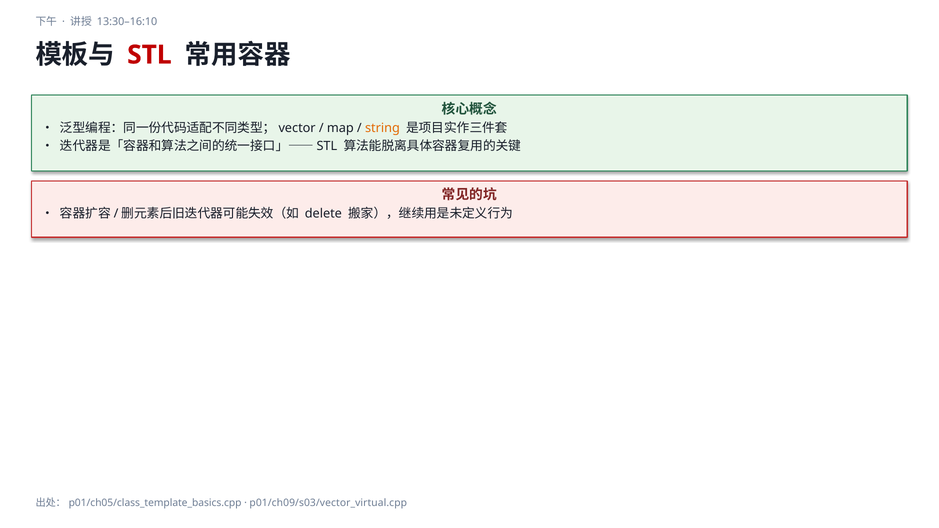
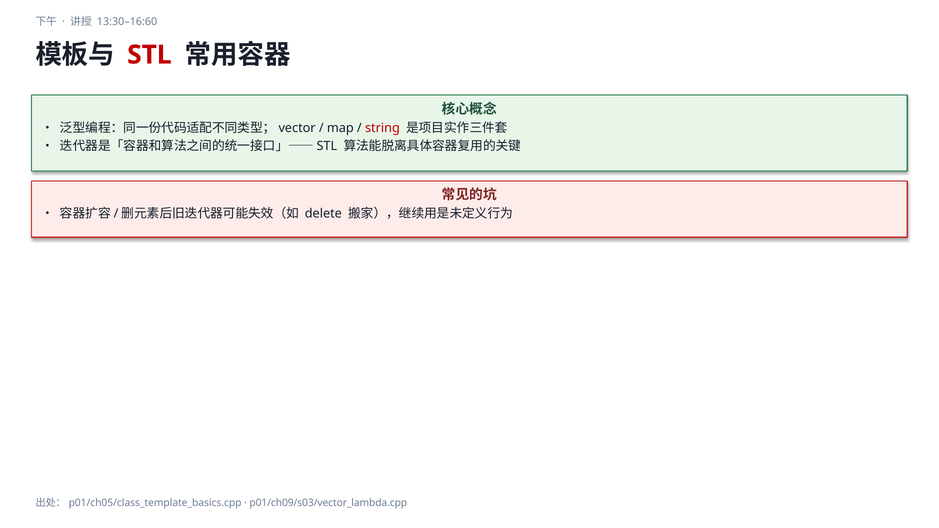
13:30–16:10: 13:30–16:10 -> 13:30–16:60 (127, 22)
string colour: orange -> red (382, 128)
p01/ch09/s03/vector_virtual.cpp: p01/ch09/s03/vector_virtual.cpp -> p01/ch09/s03/vector_lambda.cpp (328, 503)
